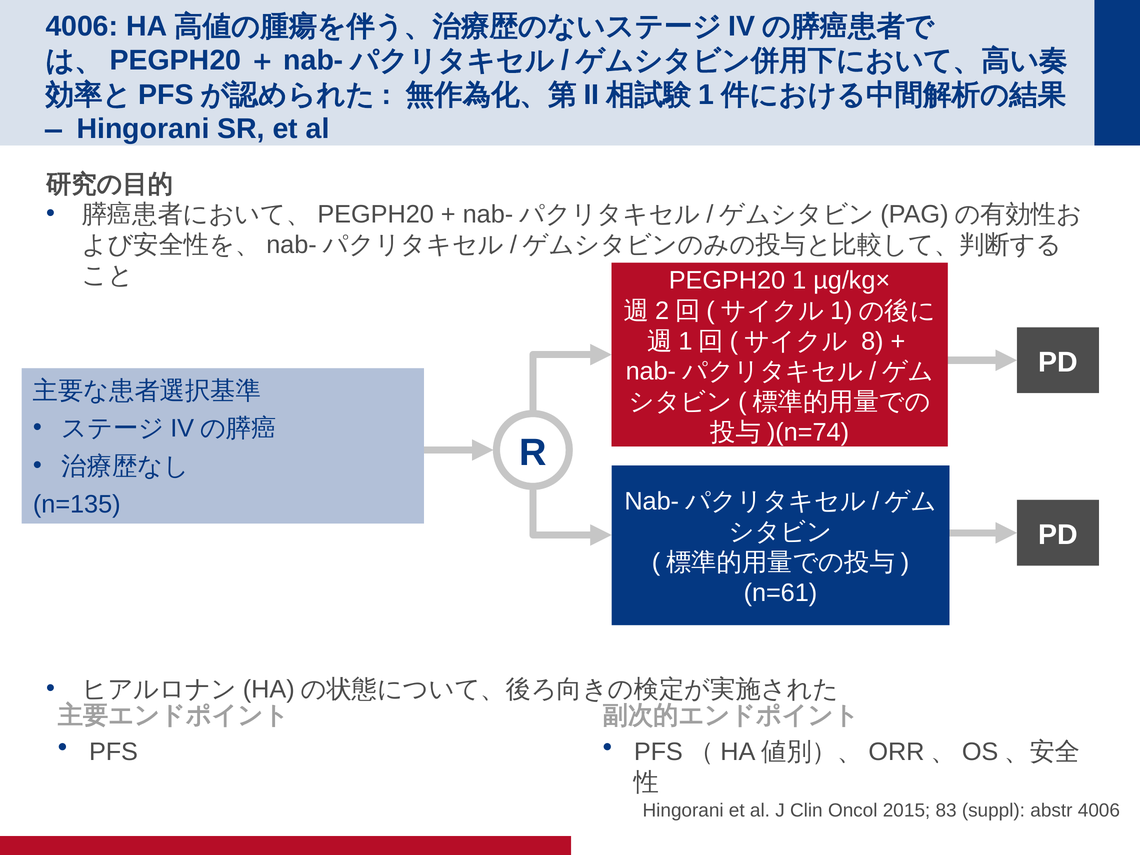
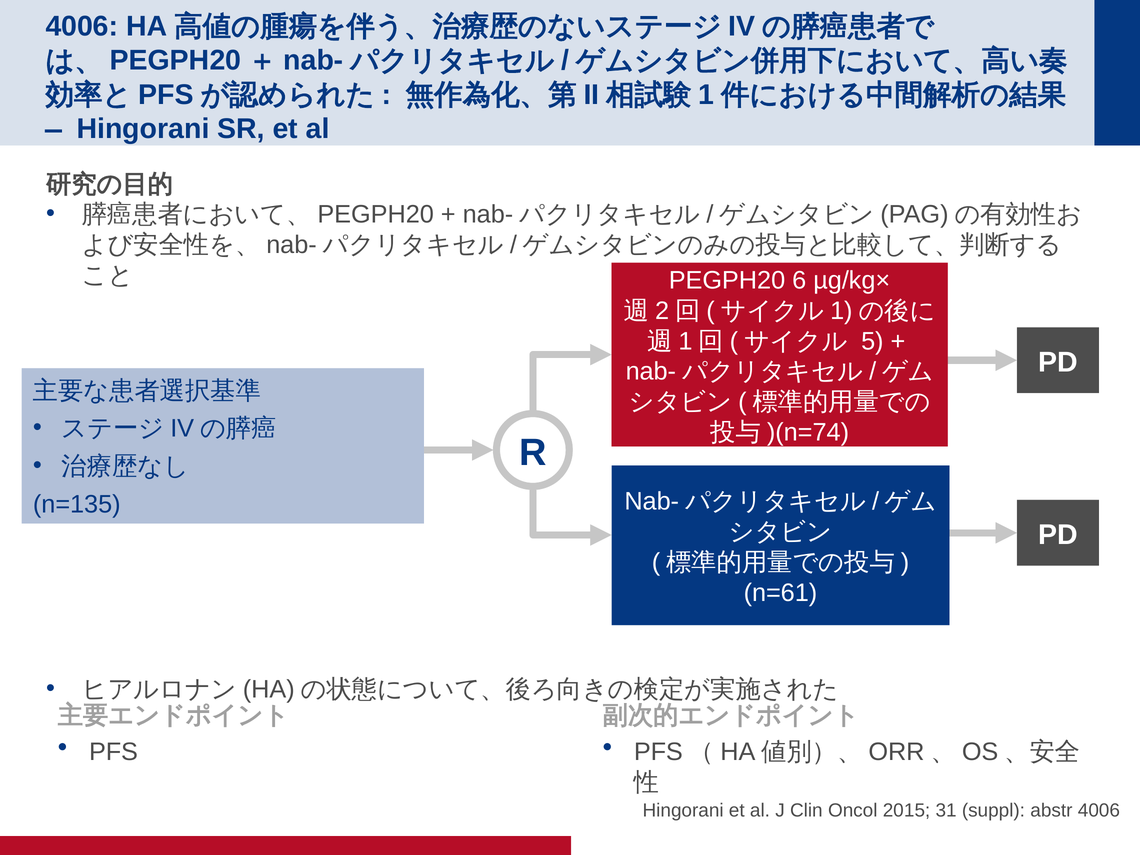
1: 1 -> 6 (799, 280)
8: 8 -> 5 (872, 341)
83: 83 -> 31 (946, 811)
